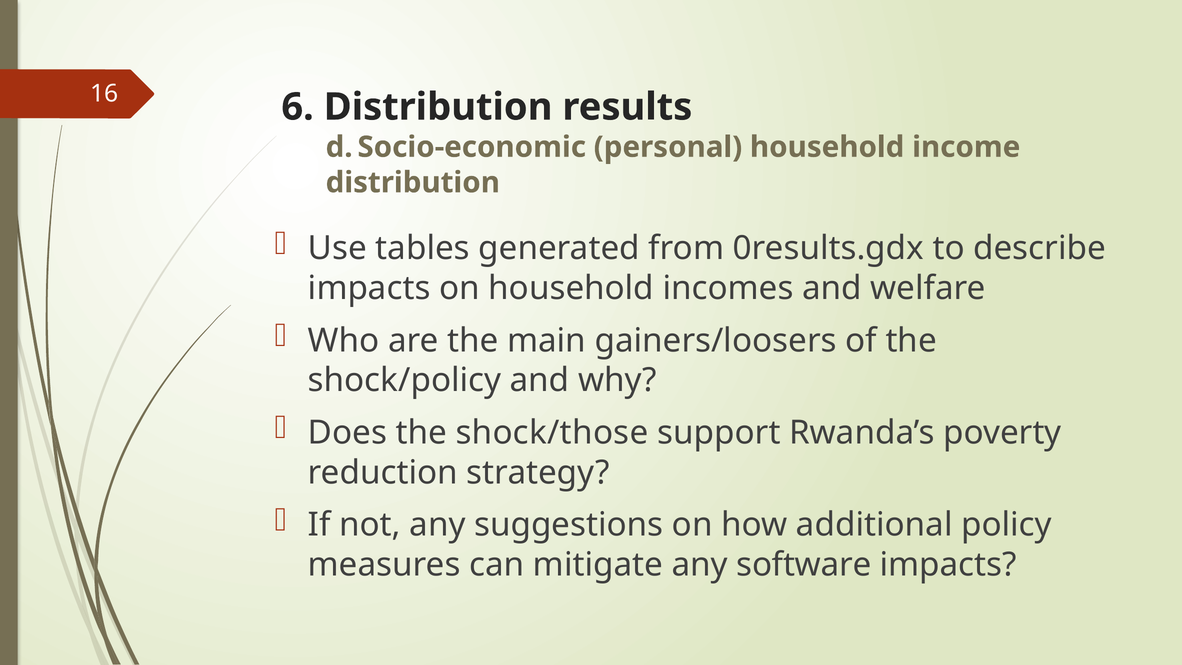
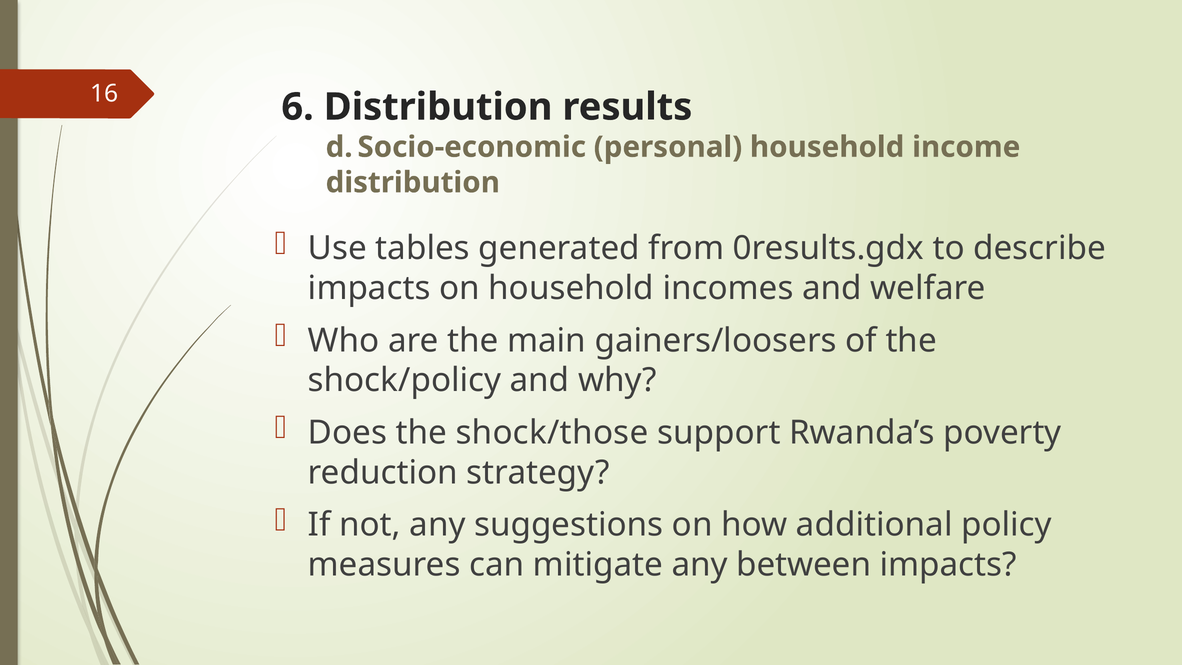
software: software -> between (804, 565)
